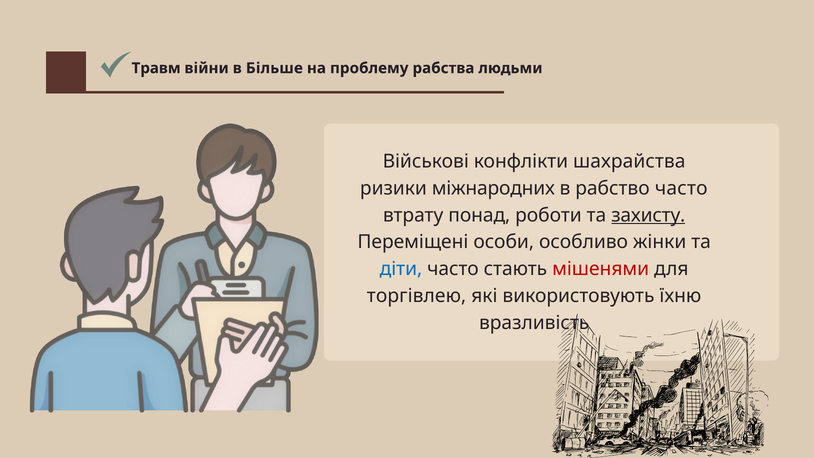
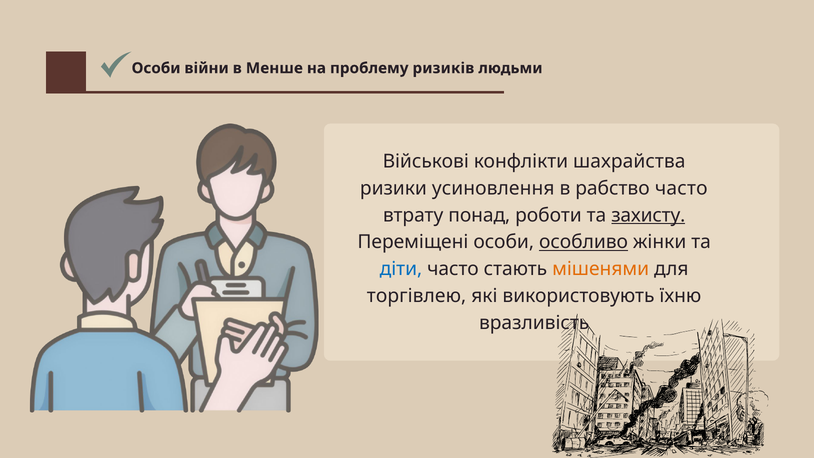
Травм: Травм -> Особи (156, 68)
Більше: Більше -> Менше (274, 68)
рабства: рабства -> ризиків (443, 68)
міжнародних: міжнародних -> усиновлення (493, 188)
особливо underline: none -> present (584, 242)
мішенями colour: red -> orange (601, 269)
